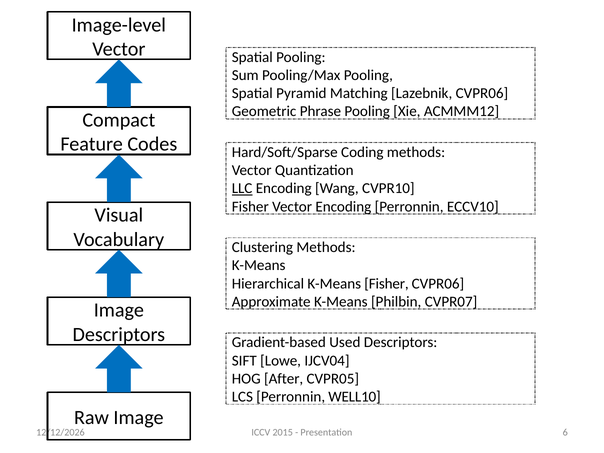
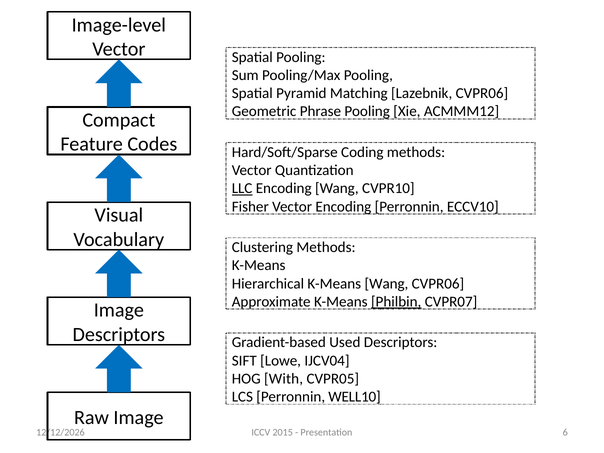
K-Means Fisher: Fisher -> Wang (386, 284)
Philbin underline: none -> present (396, 302)
After: After -> With (284, 379)
